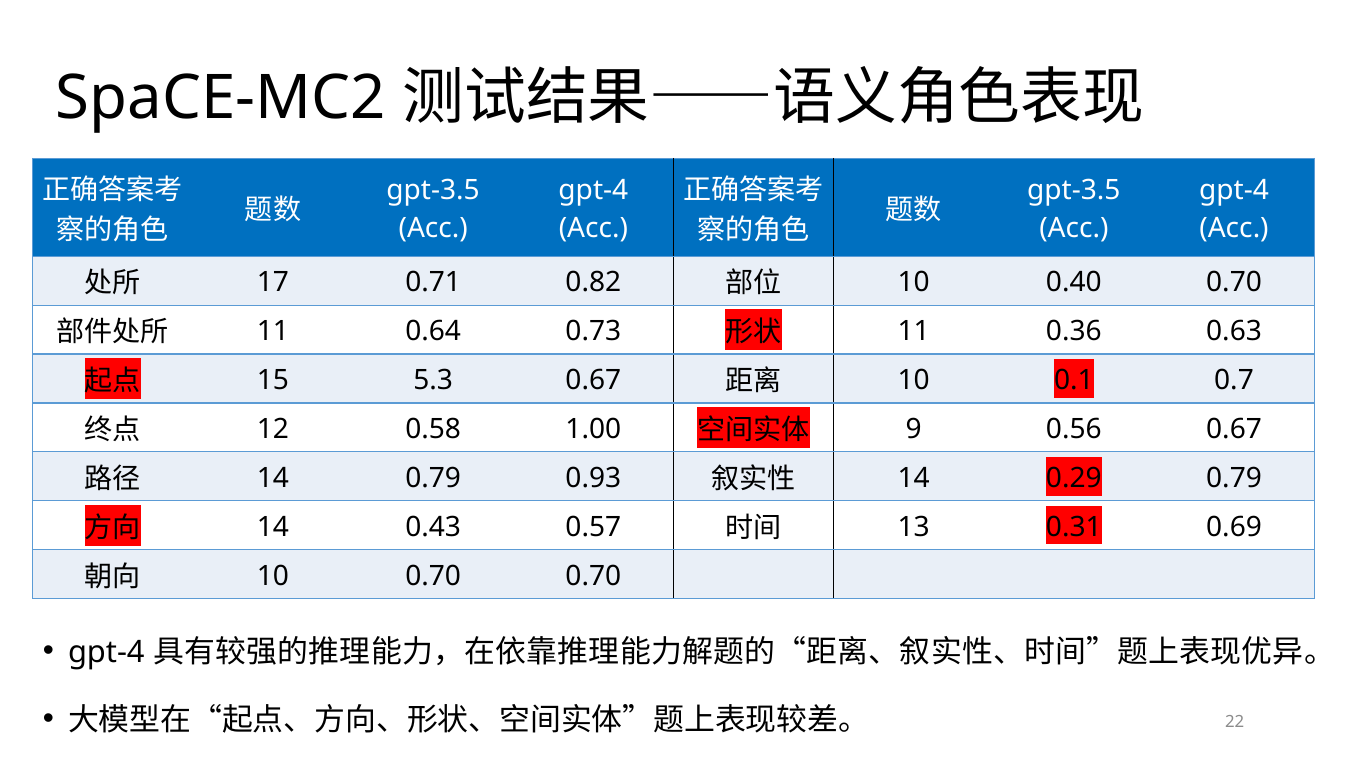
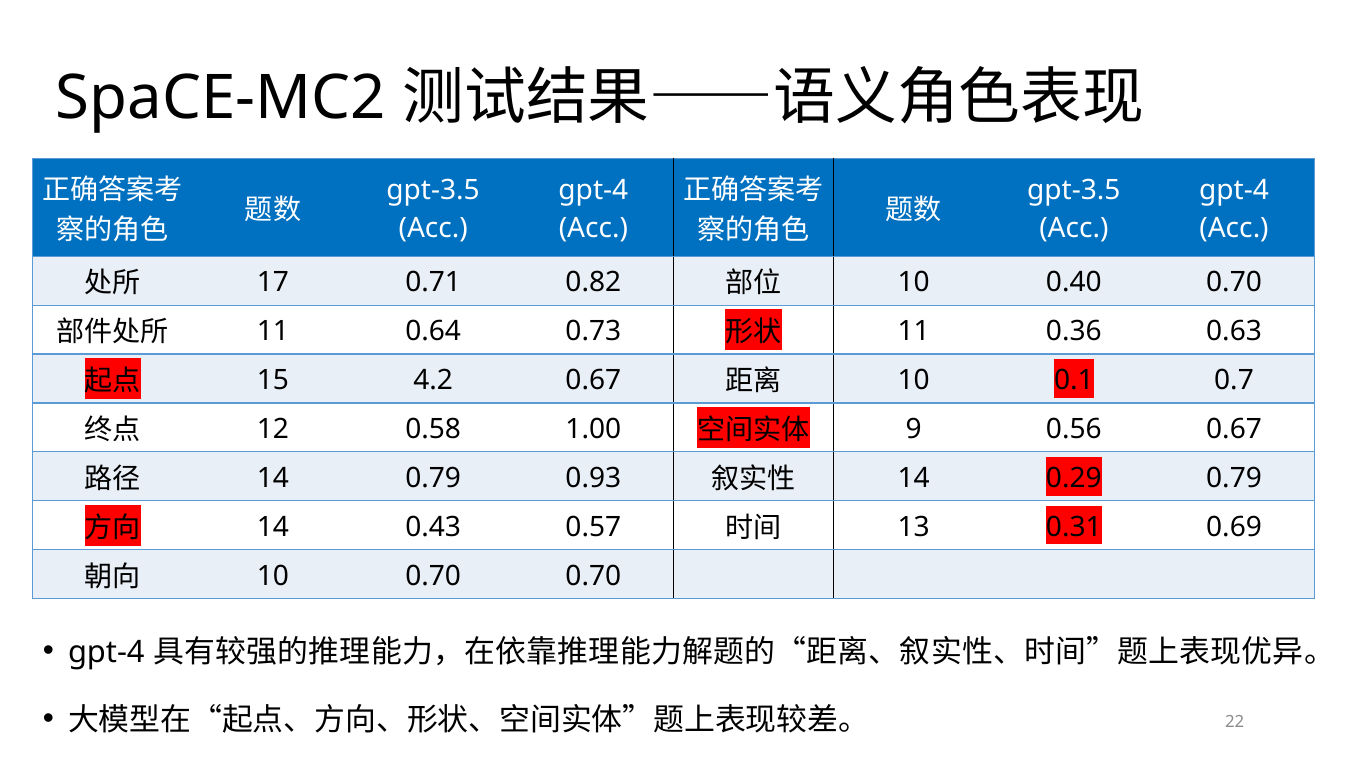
5.3: 5.3 -> 4.2 (433, 381)
